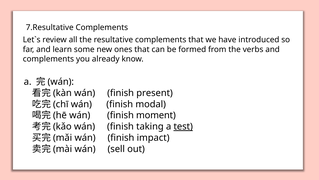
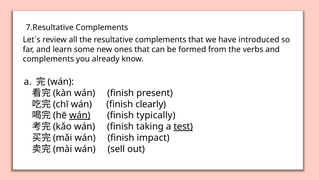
modal: modal -> clearly (151, 104)
wán underline: none -> present (80, 115)
moment: moment -> typically (156, 115)
